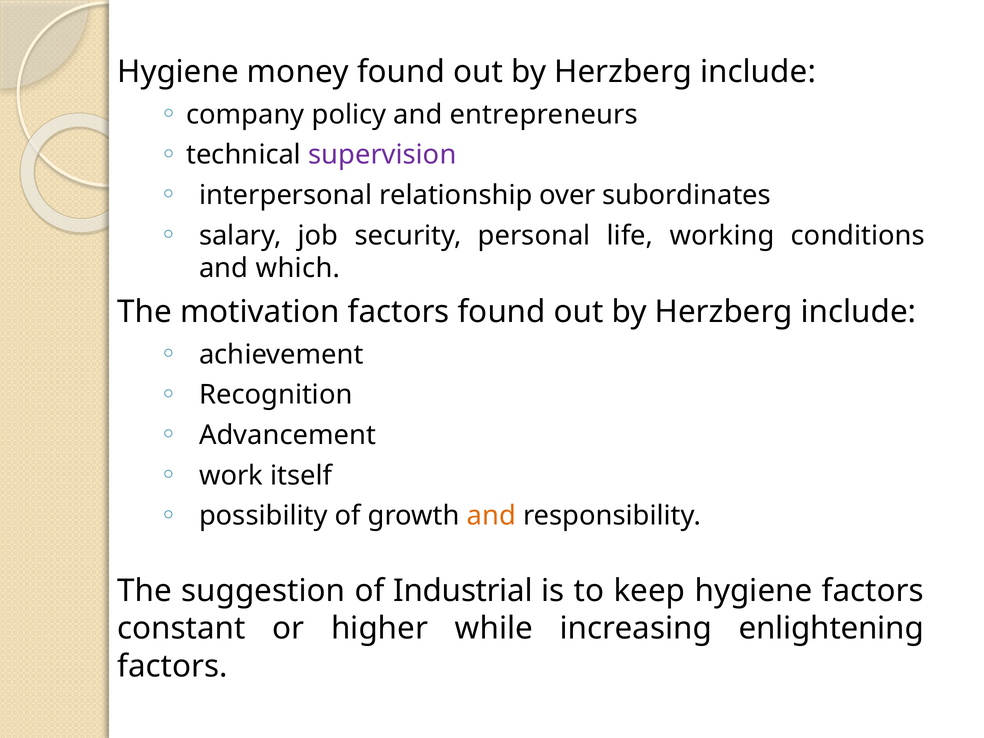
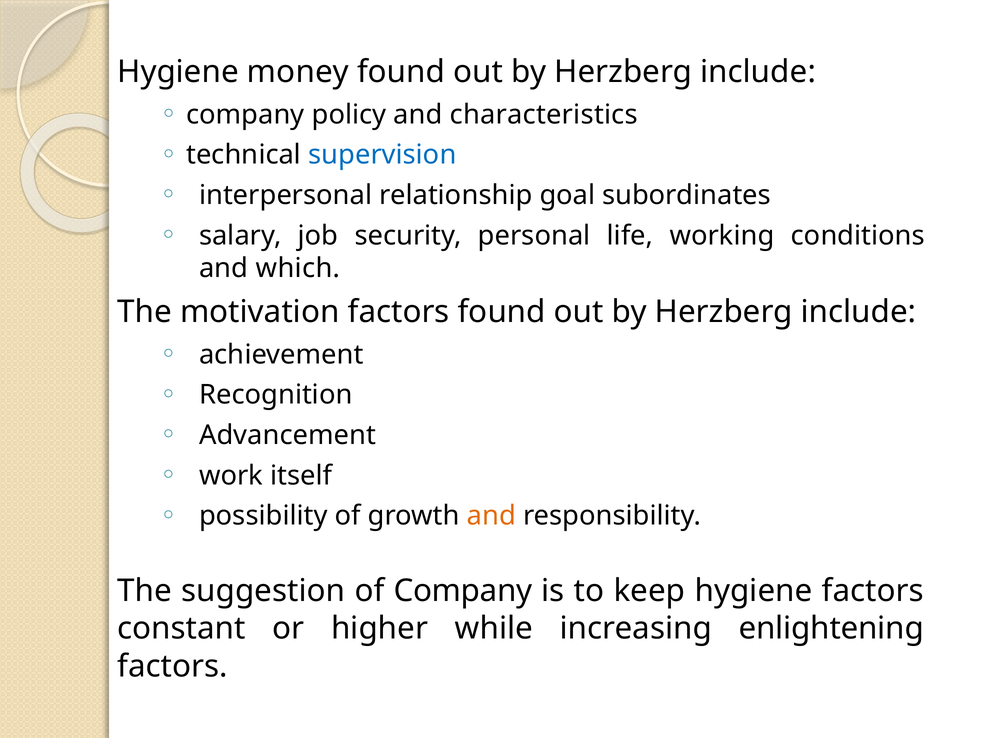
entrepreneurs: entrepreneurs -> characteristics (544, 115)
supervision colour: purple -> blue (382, 155)
over: over -> goal (567, 195)
of Industrial: Industrial -> Company (463, 591)
